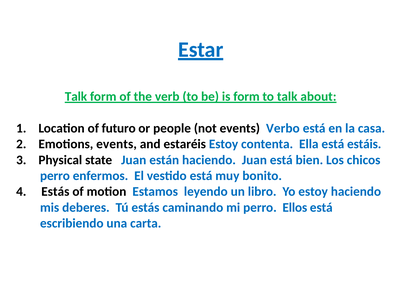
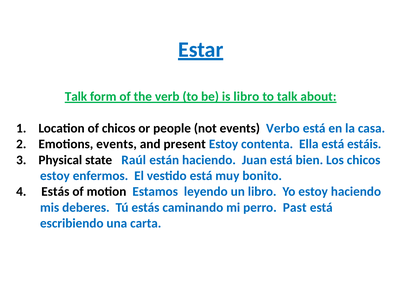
is form: form -> libro (246, 97)
of futuro: futuro -> chicos (119, 128)
estaréis: estaréis -> present (185, 144)
state Juan: Juan -> Raúl (134, 160)
perro: perro -> estoy (55, 176)
Ellos: Ellos -> Past (295, 207)
